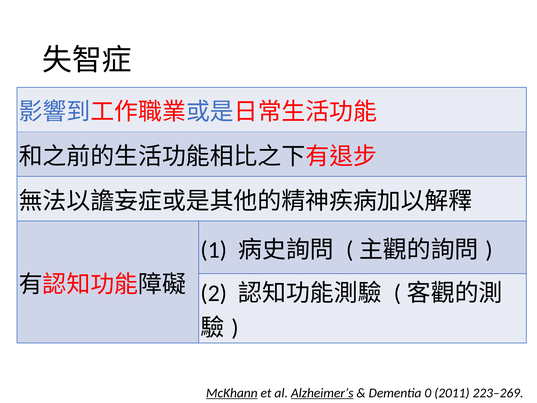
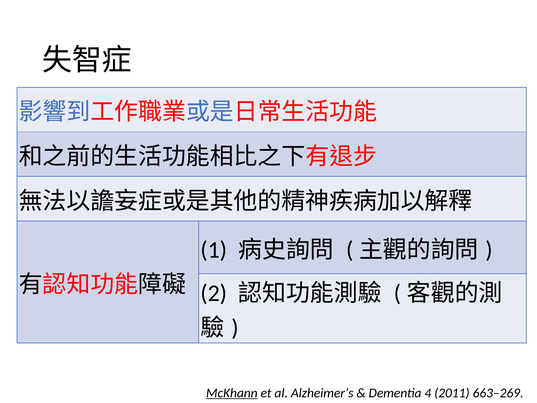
Alzheimer’s underline: present -> none (322, 393)
0: 0 -> 4 (428, 393)
223–269: 223–269 -> 663–269 (498, 393)
